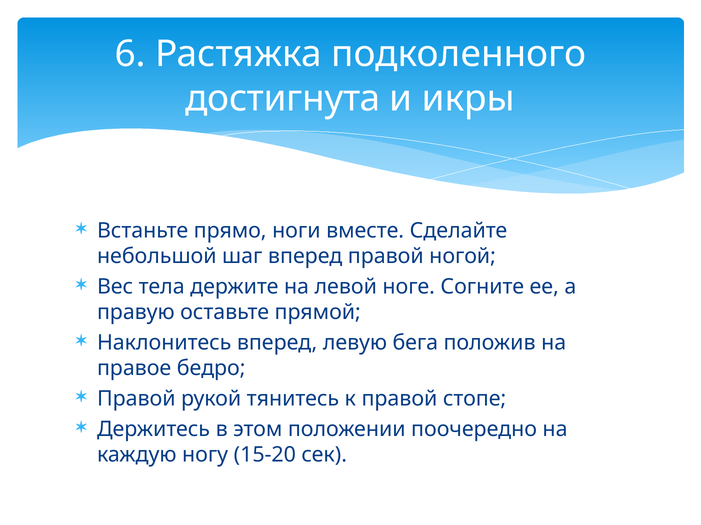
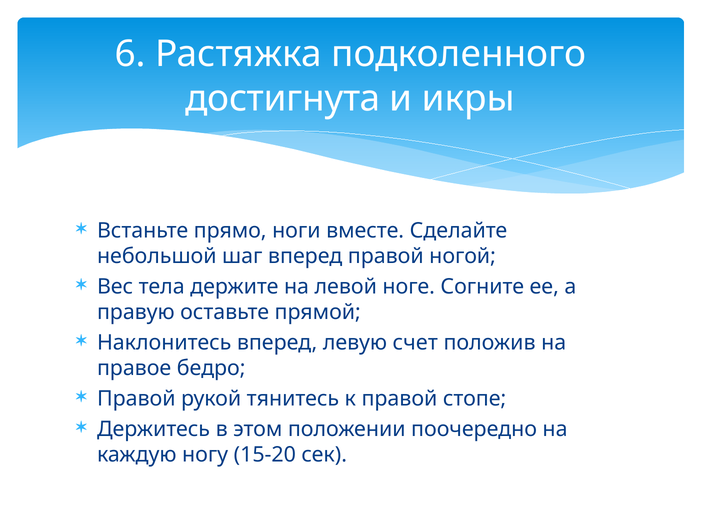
бега: бега -> счет (415, 343)
